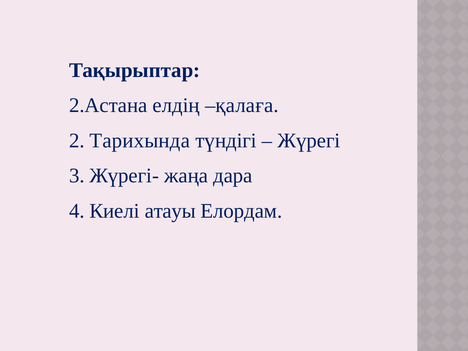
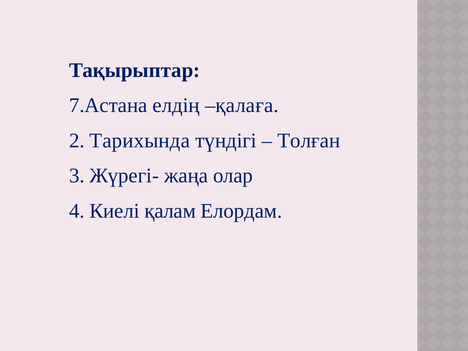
2.Астана: 2.Астана -> 7.Астана (108, 105)
Жүрегі: Жүрегі -> Толған (309, 141)
дара: дара -> олар (233, 176)
атауы: атауы -> қалам (170, 211)
